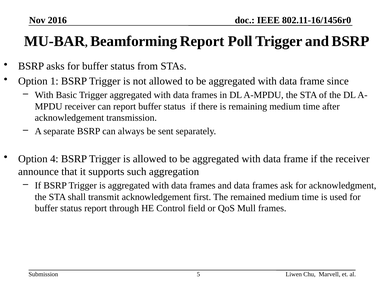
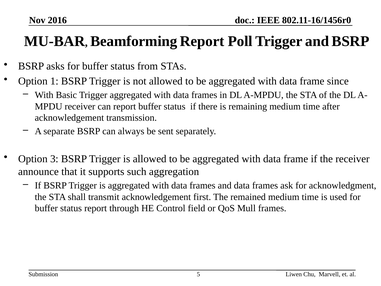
4: 4 -> 3 (54, 159)
